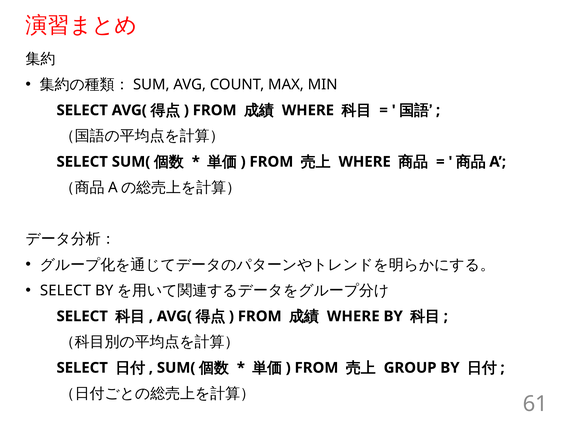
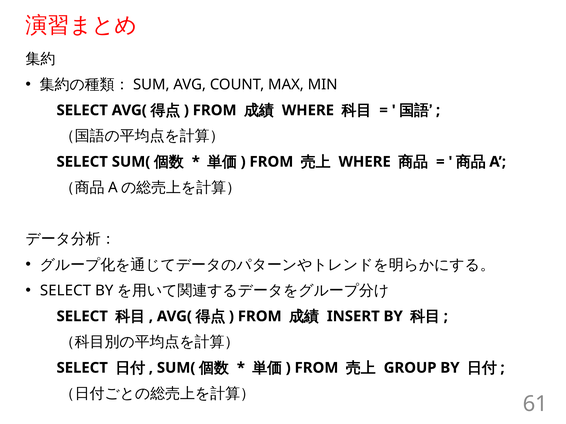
WHERE: WHERE -> INSERT (353, 317)
